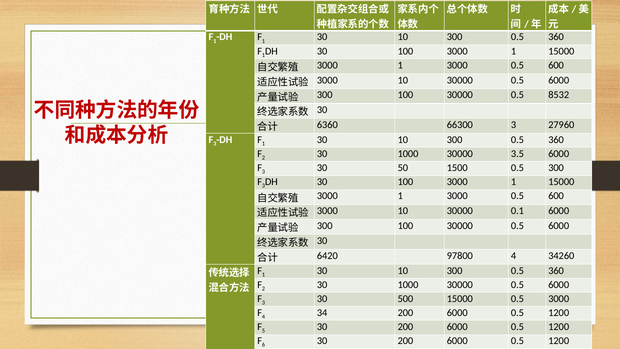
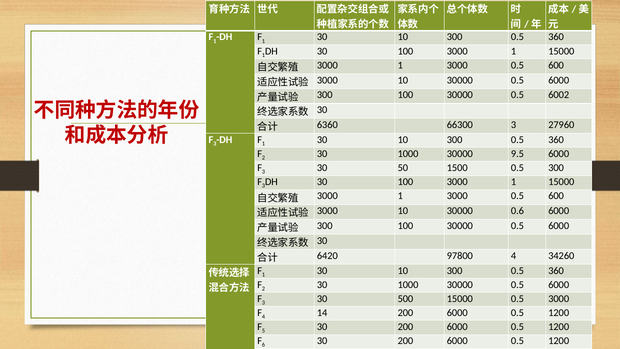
8532: 8532 -> 6002 (559, 95)
3.5: 3.5 -> 9.5 (517, 154)
0.1: 0.1 -> 0.6 (517, 211)
34: 34 -> 14 (322, 313)
